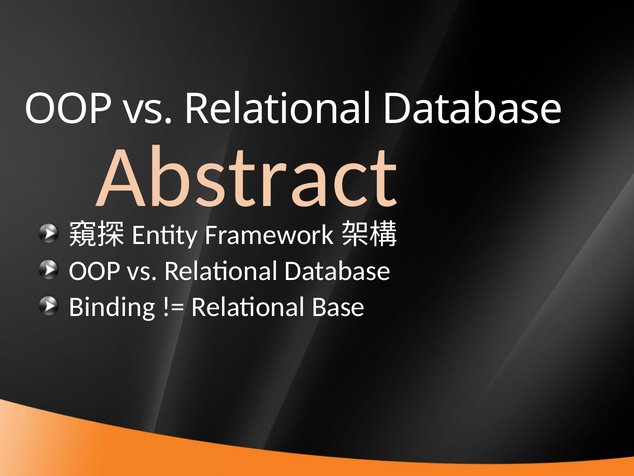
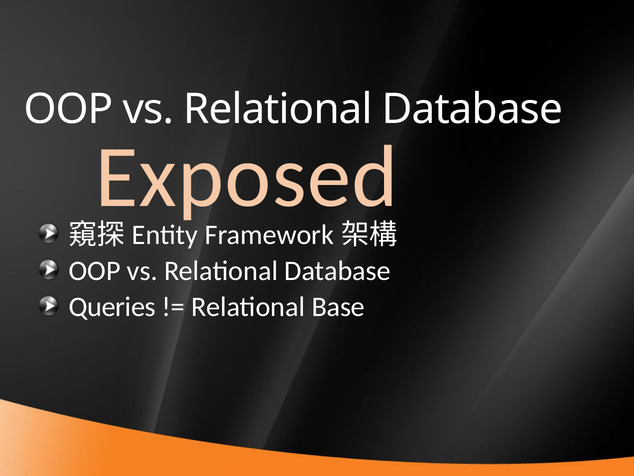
Abstract: Abstract -> Exposed (247, 177)
Binding: Binding -> Queries (112, 307)
